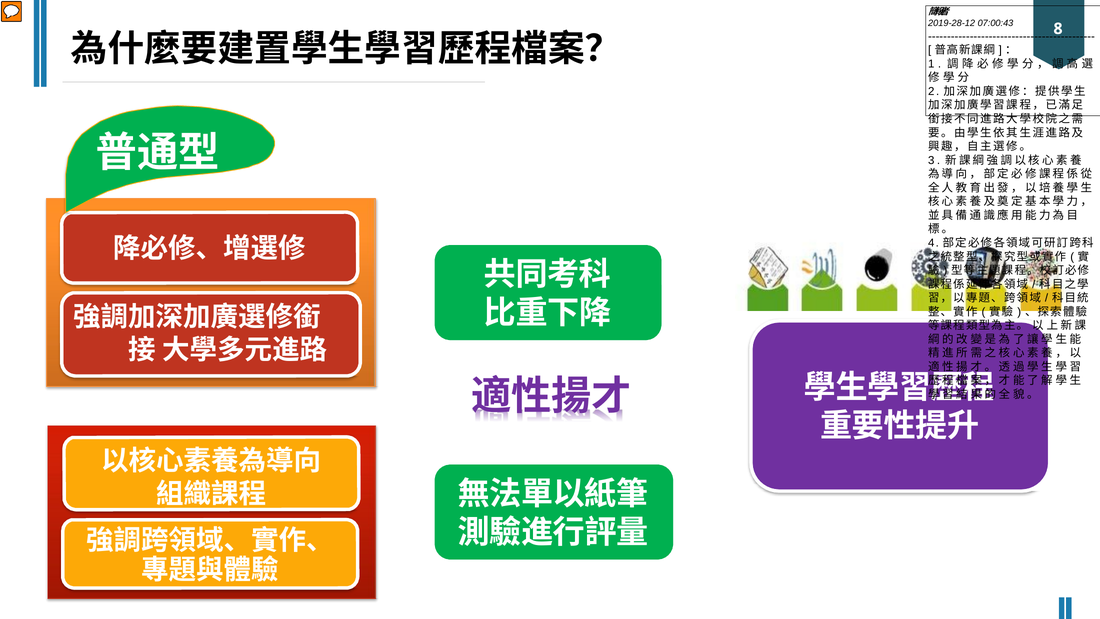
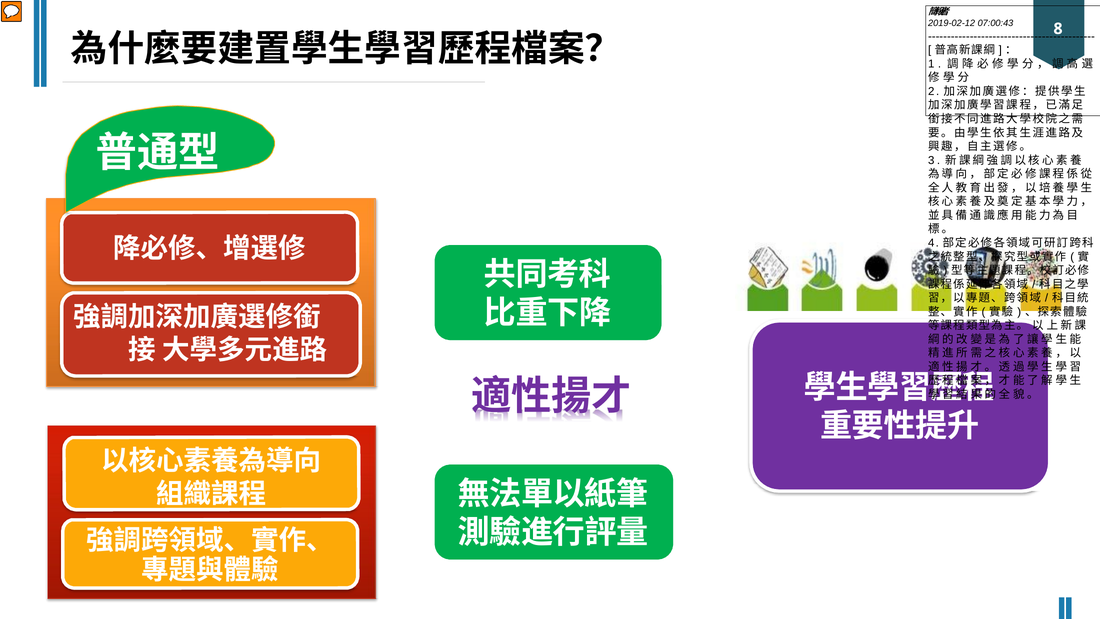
2019-28-12: 2019-28-12 -> 2019-02-12 (952, 23)
